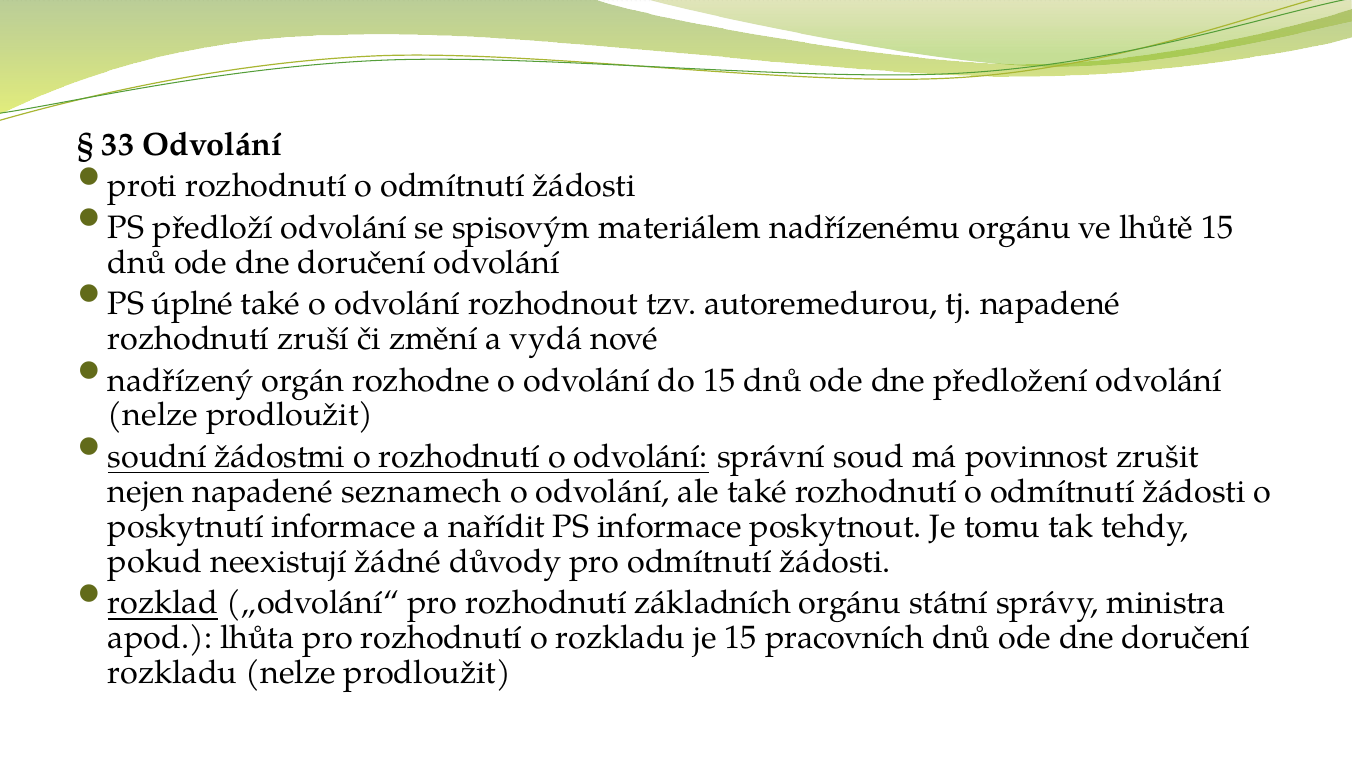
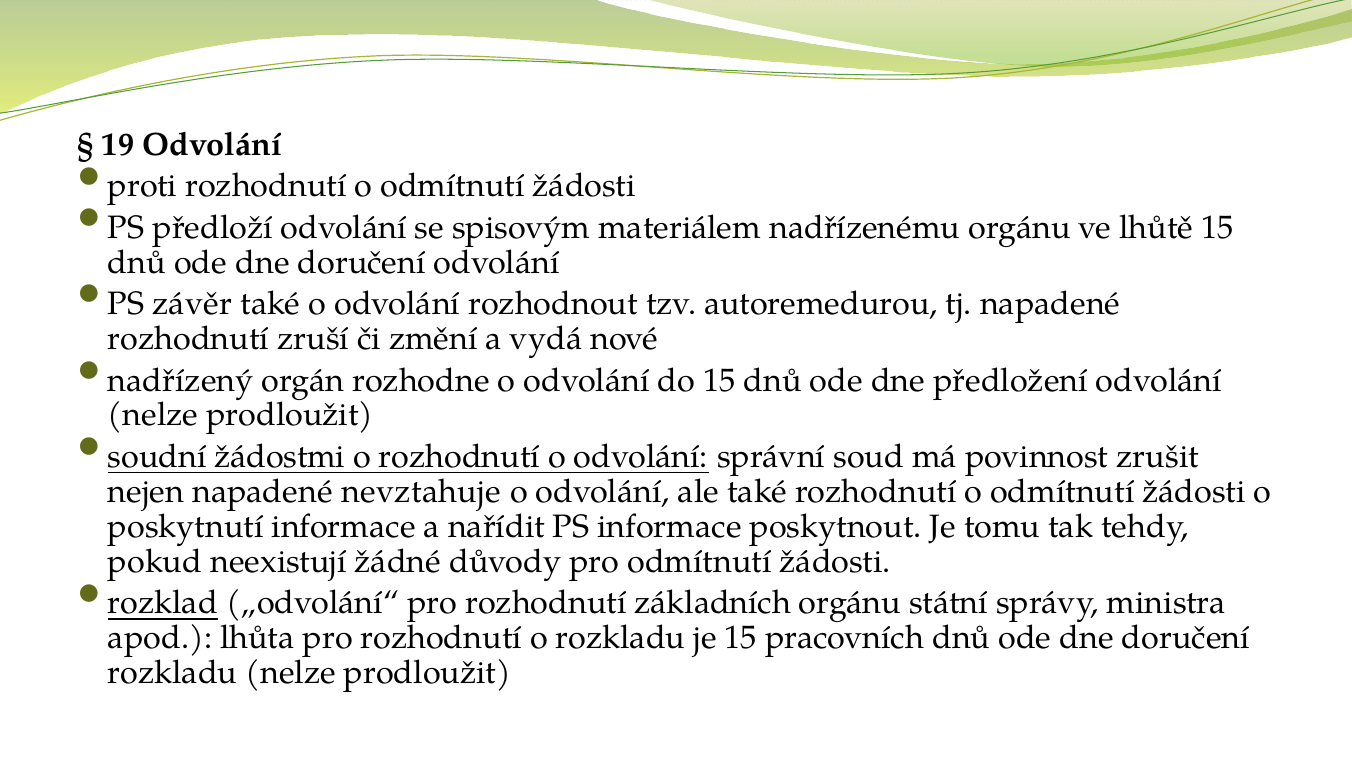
33: 33 -> 19 (118, 145)
úplné: úplné -> závěr (192, 304)
seznamech: seznamech -> nevztahuje (421, 492)
